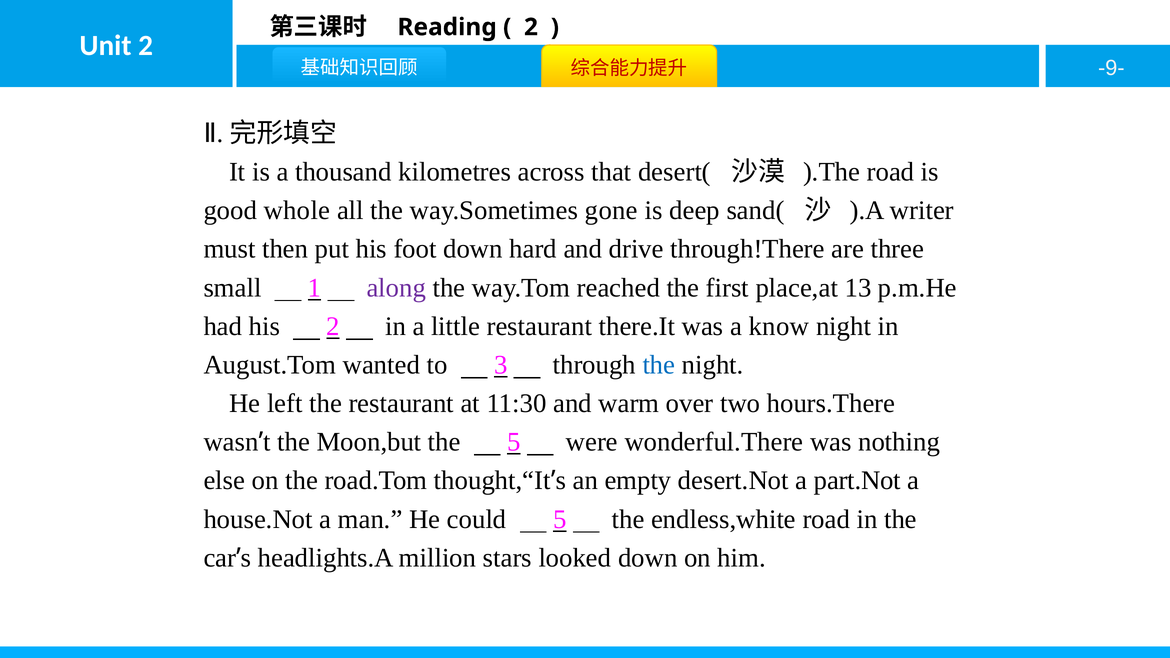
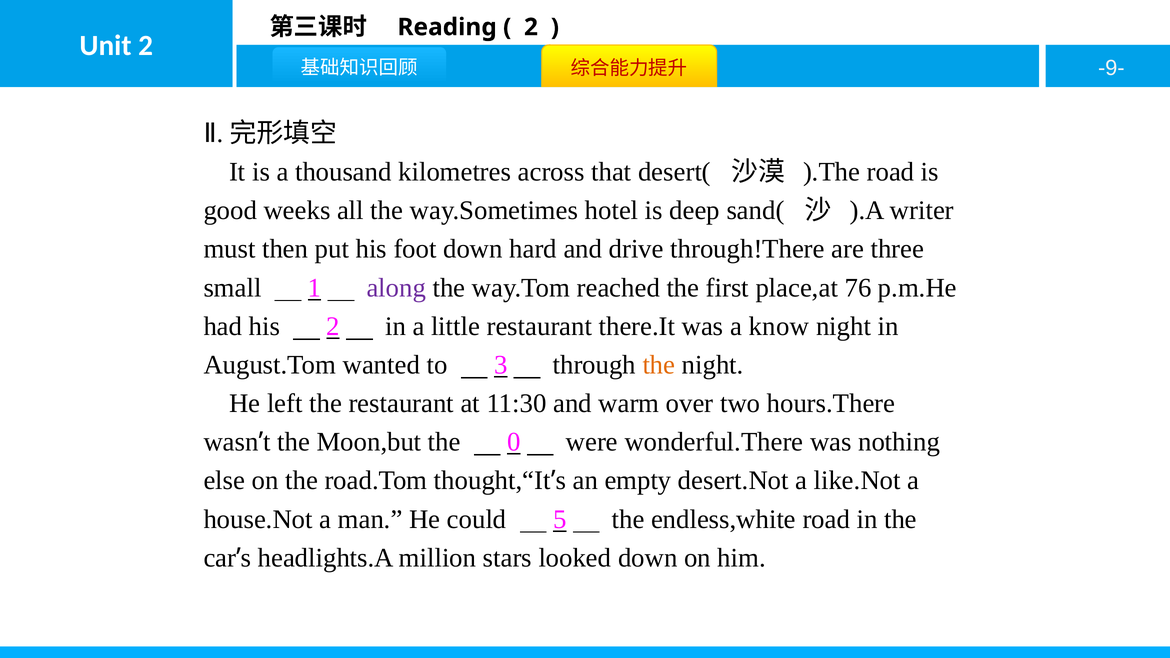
whole: whole -> weeks (297, 211)
gone: gone -> hotel (612, 211)
13: 13 -> 76 (858, 288)
the colour: blue -> orange (659, 365)
the 5: 5 -> 0 (514, 442)
part.Not: part.Not -> like.Not (857, 481)
